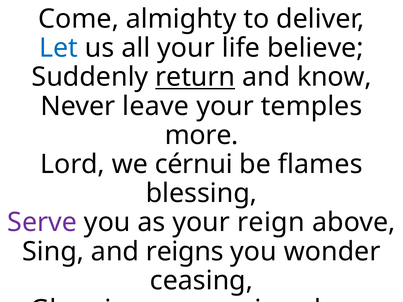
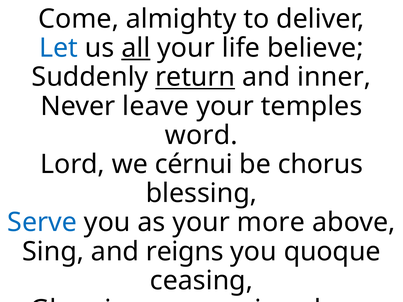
all underline: none -> present (136, 48)
know: know -> inner (334, 77)
more: more -> word (201, 135)
flames: flames -> chorus (320, 164)
Serve colour: purple -> blue (42, 223)
reign: reign -> more (271, 223)
wonder: wonder -> quoque (332, 252)
